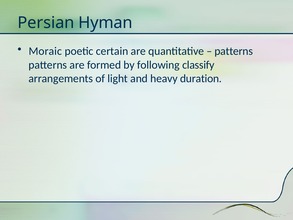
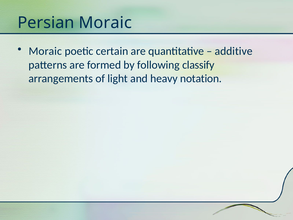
Persian Hyman: Hyman -> Moraic (105, 23)
patterns: patterns -> additive (234, 51)
duration: duration -> notation (201, 78)
